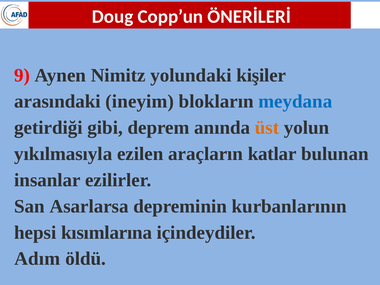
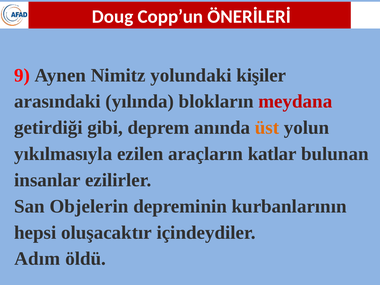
ineyim: ineyim -> yılında (140, 101)
meydana colour: blue -> red (295, 101)
Asarlarsa: Asarlarsa -> Objelerin (89, 206)
kısımlarına: kısımlarına -> oluşacaktır (106, 233)
